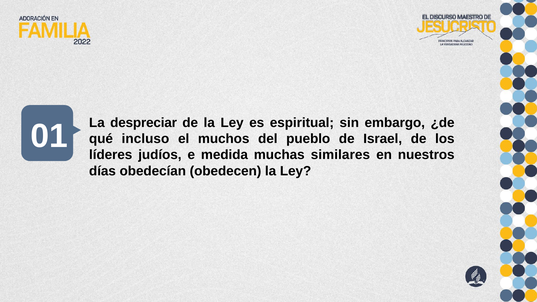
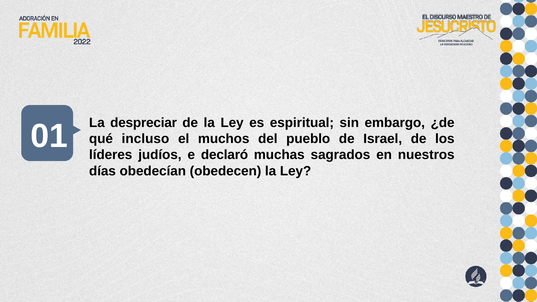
medida: medida -> declaró (225, 155)
similares: similares -> sagrados (340, 155)
